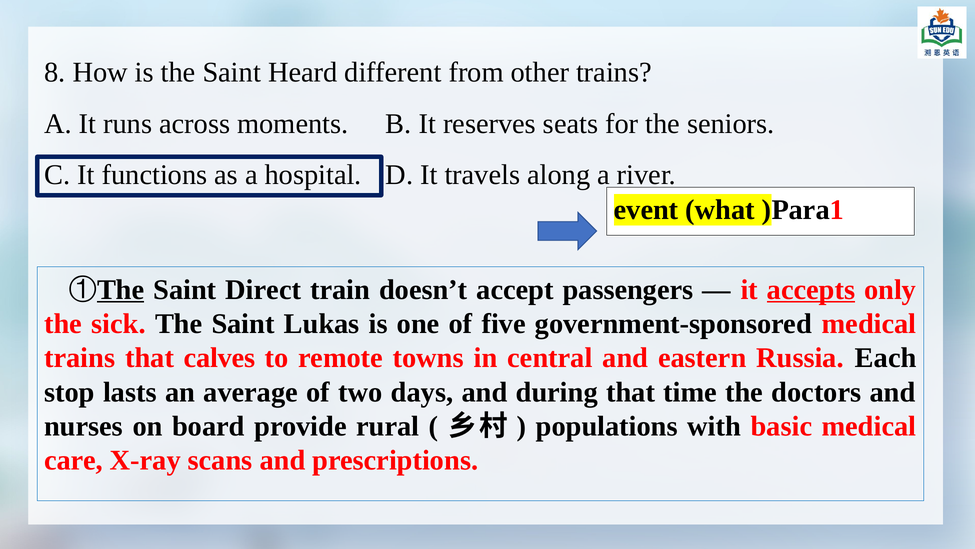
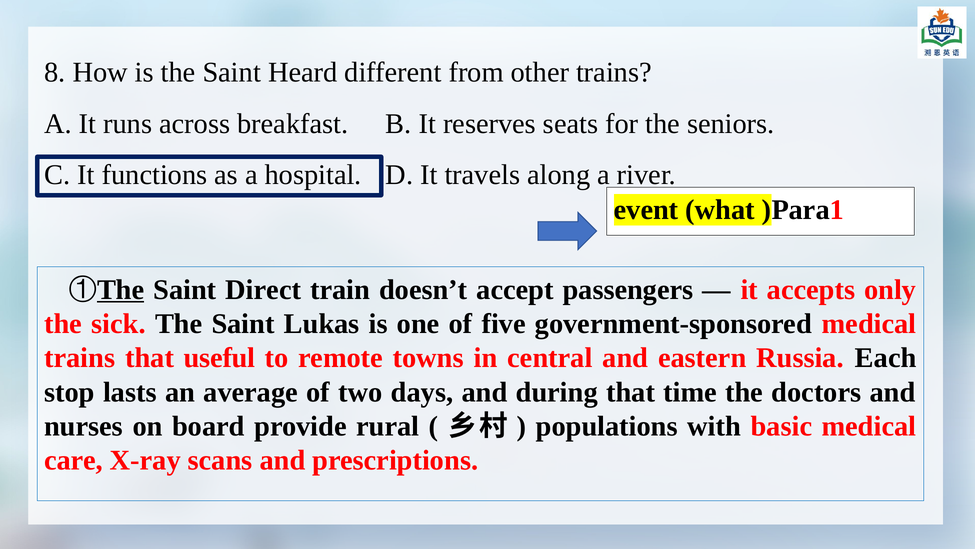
moments: moments -> breakfast (293, 124)
accepts underline: present -> none (811, 289)
calves: calves -> useful (220, 358)
